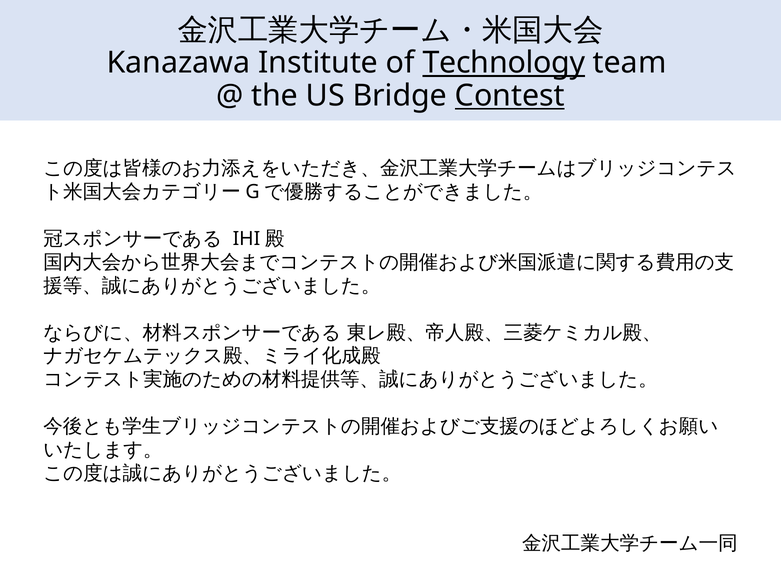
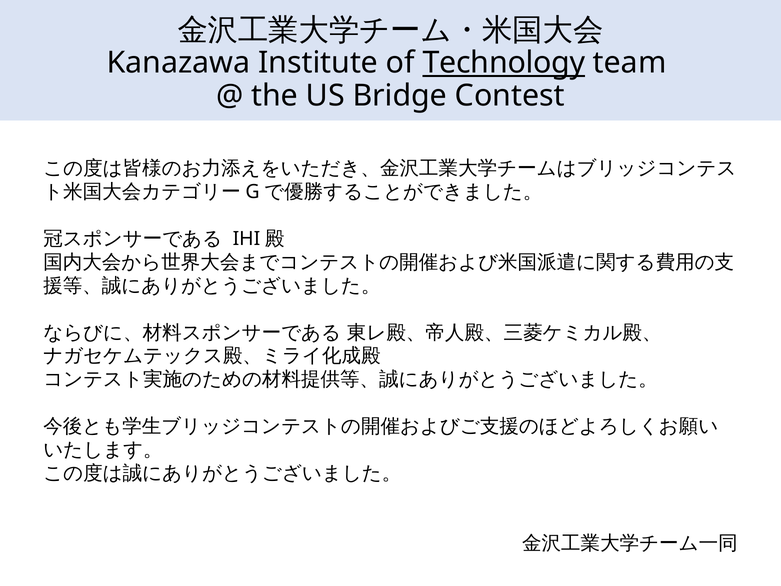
Contest underline: present -> none (510, 96)
